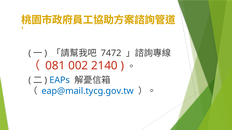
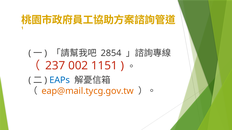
7472: 7472 -> 2854 (111, 53)
081: 081 -> 237 (55, 66)
2140: 2140 -> 1151 (104, 66)
eap@mail.tycg.gov.tw colour: blue -> orange (88, 91)
